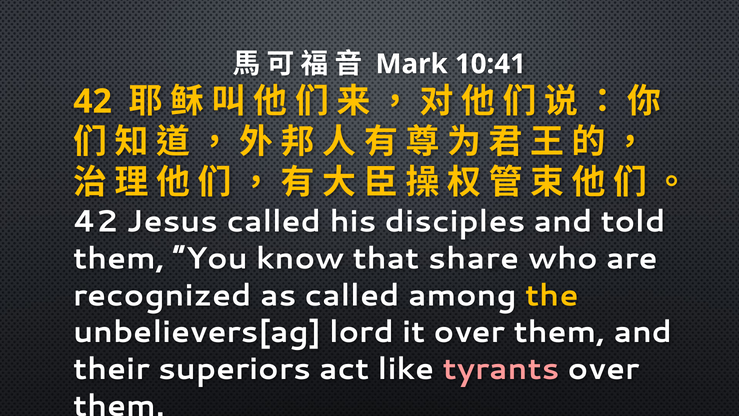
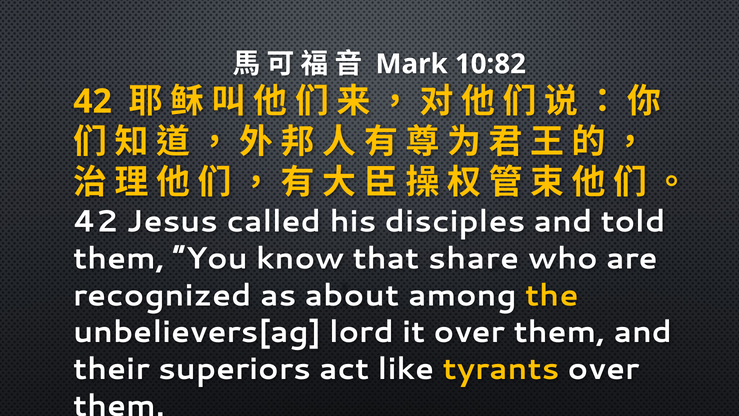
10:41: 10:41 -> 10:82 (490, 64)
as called: called -> about (352, 295)
tyrants colour: pink -> yellow (501, 369)
